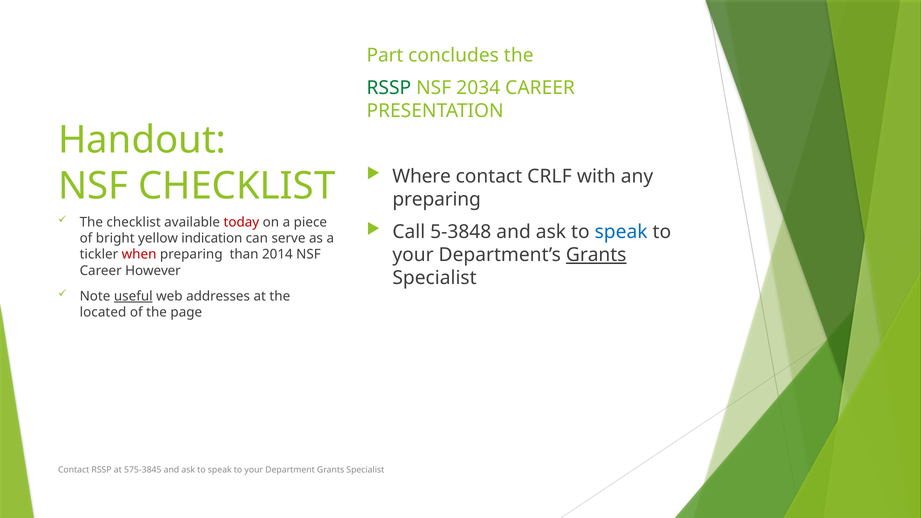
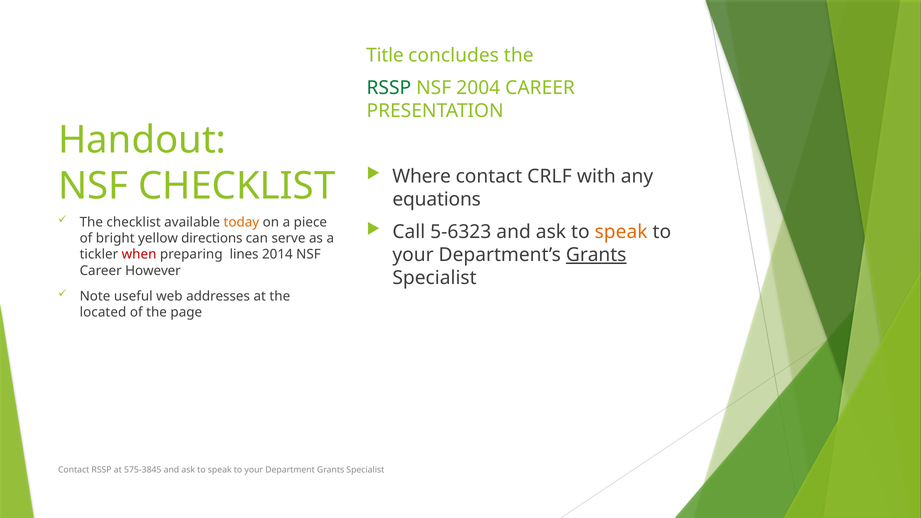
Part: Part -> Title (385, 55)
2034: 2034 -> 2004 (478, 88)
preparing: preparing -> equations (437, 199)
today colour: red -> orange (241, 222)
5-3848: 5-3848 -> 5-6323 (461, 232)
speak colour: blue -> orange (621, 232)
indication: indication -> directions (212, 238)
than: than -> lines (244, 254)
useful underline: present -> none (133, 296)
